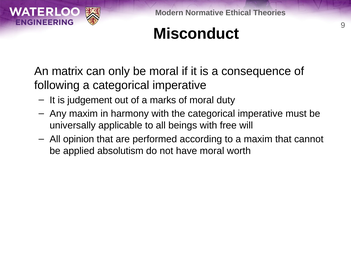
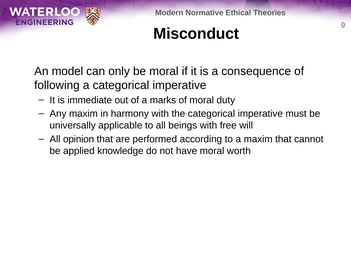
matrix: matrix -> model (67, 71)
judgement: judgement -> immediate (90, 100)
absolutism: absolutism -> knowledge (120, 150)
